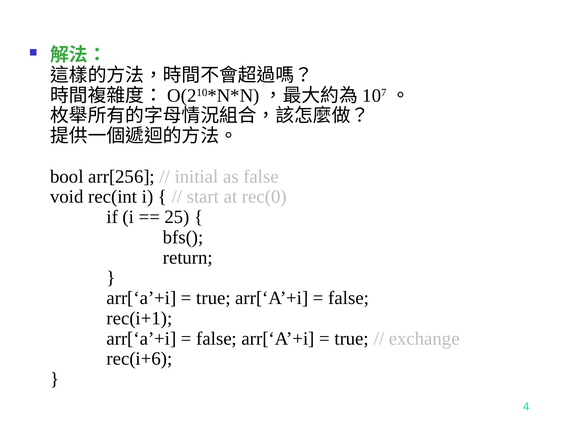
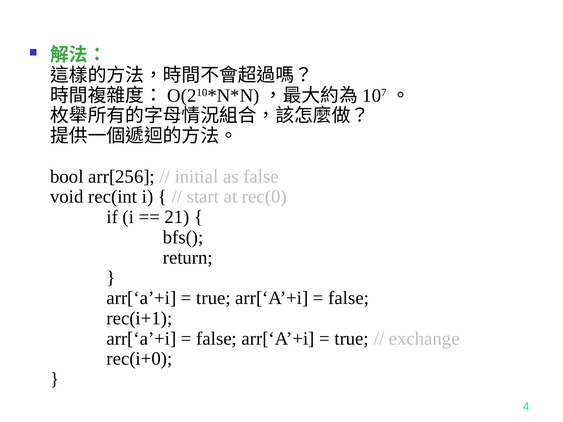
25: 25 -> 21 (177, 217)
rec(i+6: rec(i+6 -> rec(i+0 (139, 359)
